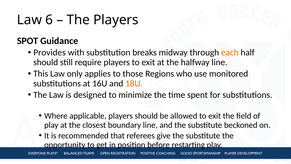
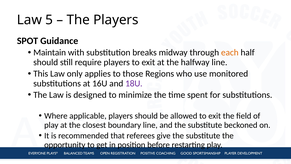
6: 6 -> 5 (49, 20)
Provides: Provides -> Maintain (50, 52)
18U colour: orange -> purple (134, 83)
